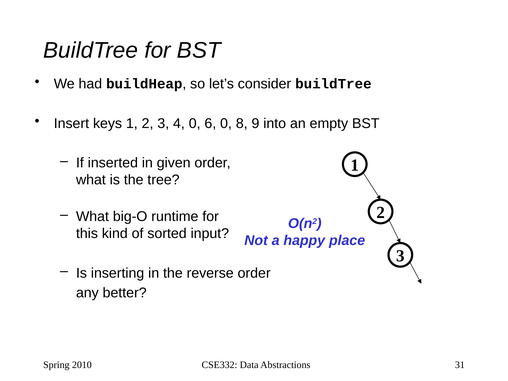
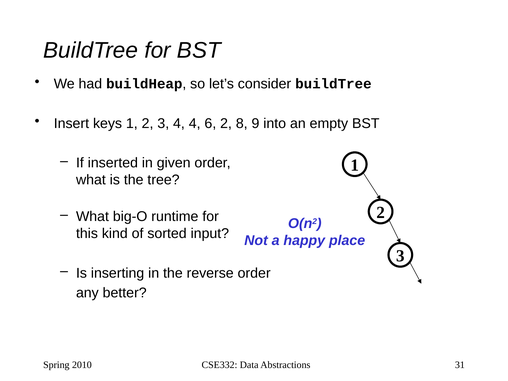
4 0: 0 -> 4 (195, 123)
6 0: 0 -> 2 (226, 123)
